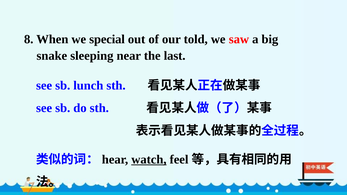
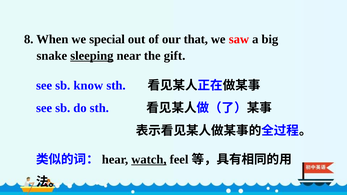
told: told -> that (196, 39)
sleeping underline: none -> present (92, 56)
last: last -> gift (175, 56)
lunch: lunch -> know (88, 86)
